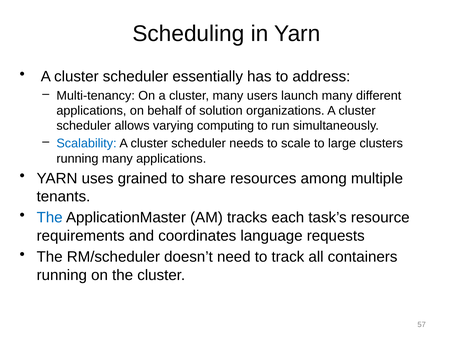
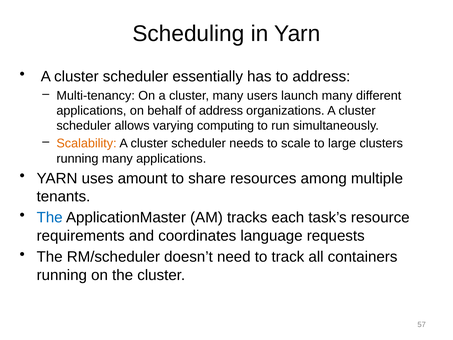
of solution: solution -> address (221, 111)
Scalability colour: blue -> orange (87, 143)
grained: grained -> amount (143, 178)
